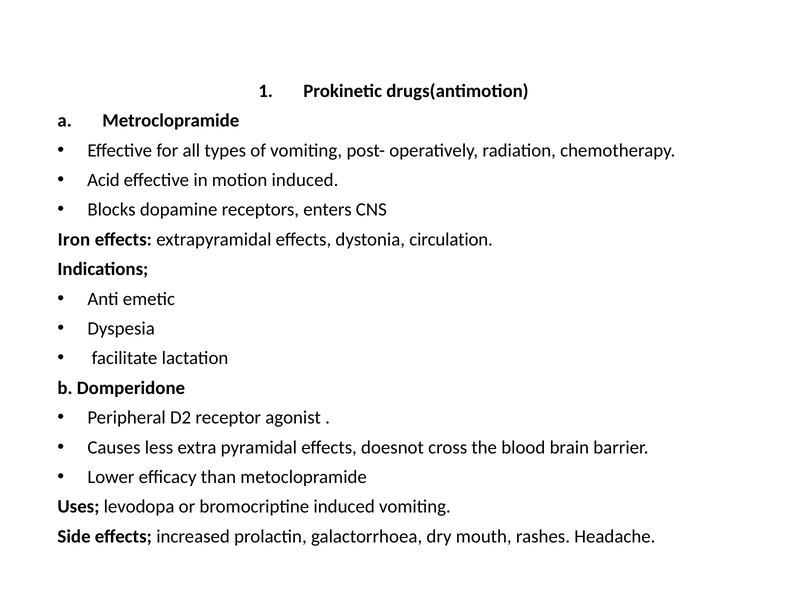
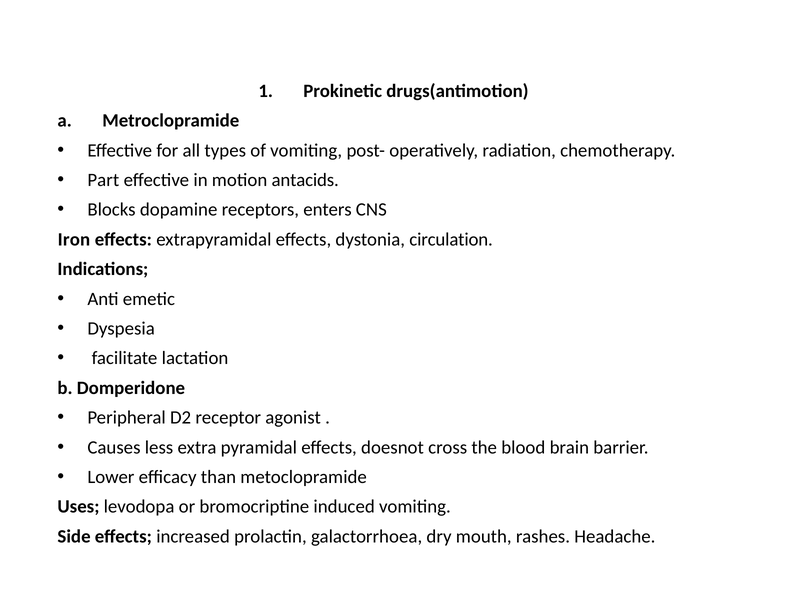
Acid: Acid -> Part (103, 180)
motion induced: induced -> antacids (305, 180)
